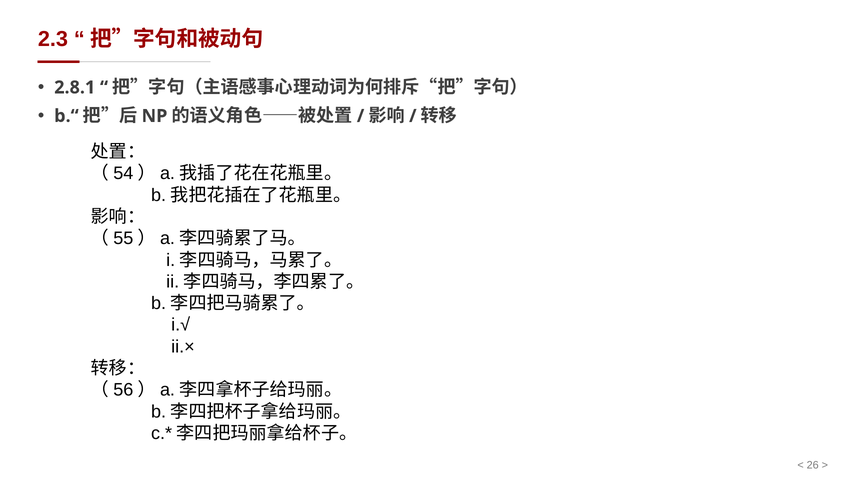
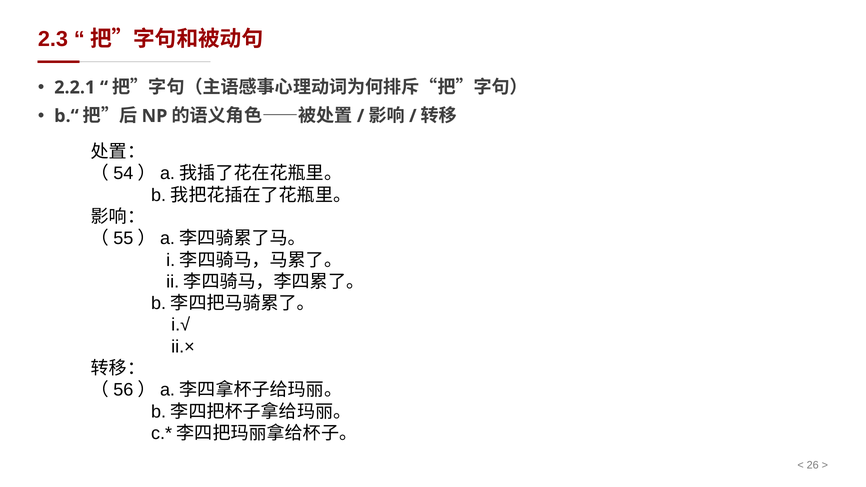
2.8.1: 2.8.1 -> 2.2.1 (75, 87)
